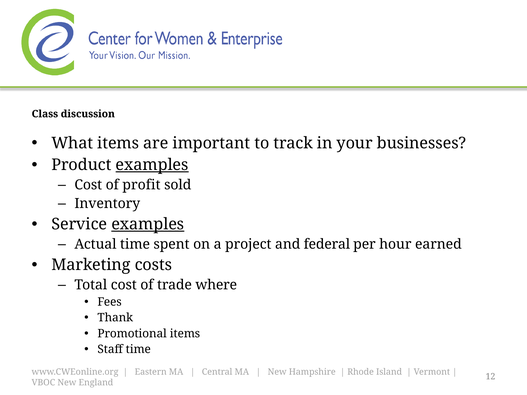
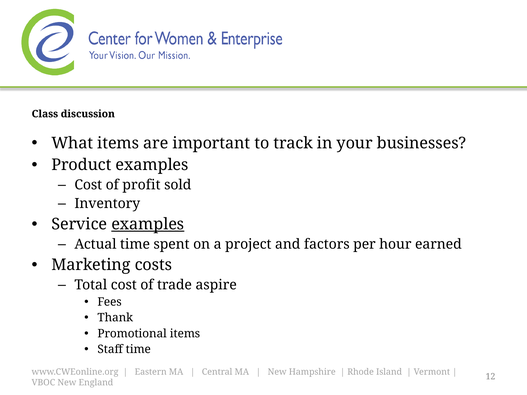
examples underline: present -> none (152, 165)
federal: federal -> factors (327, 244)
where: where -> aspire (216, 285)
